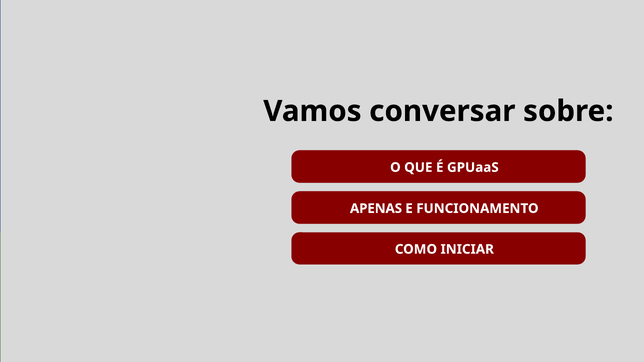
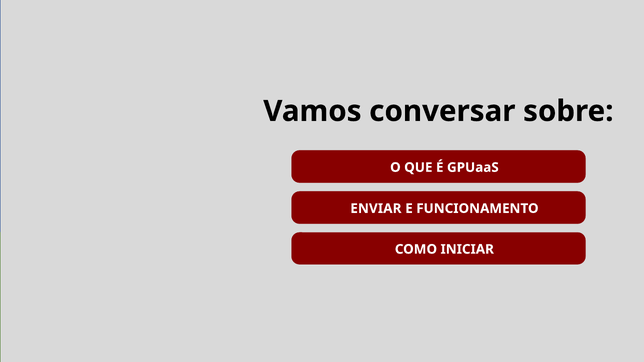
APENAS: APENAS -> ENVIAR (376, 209)
